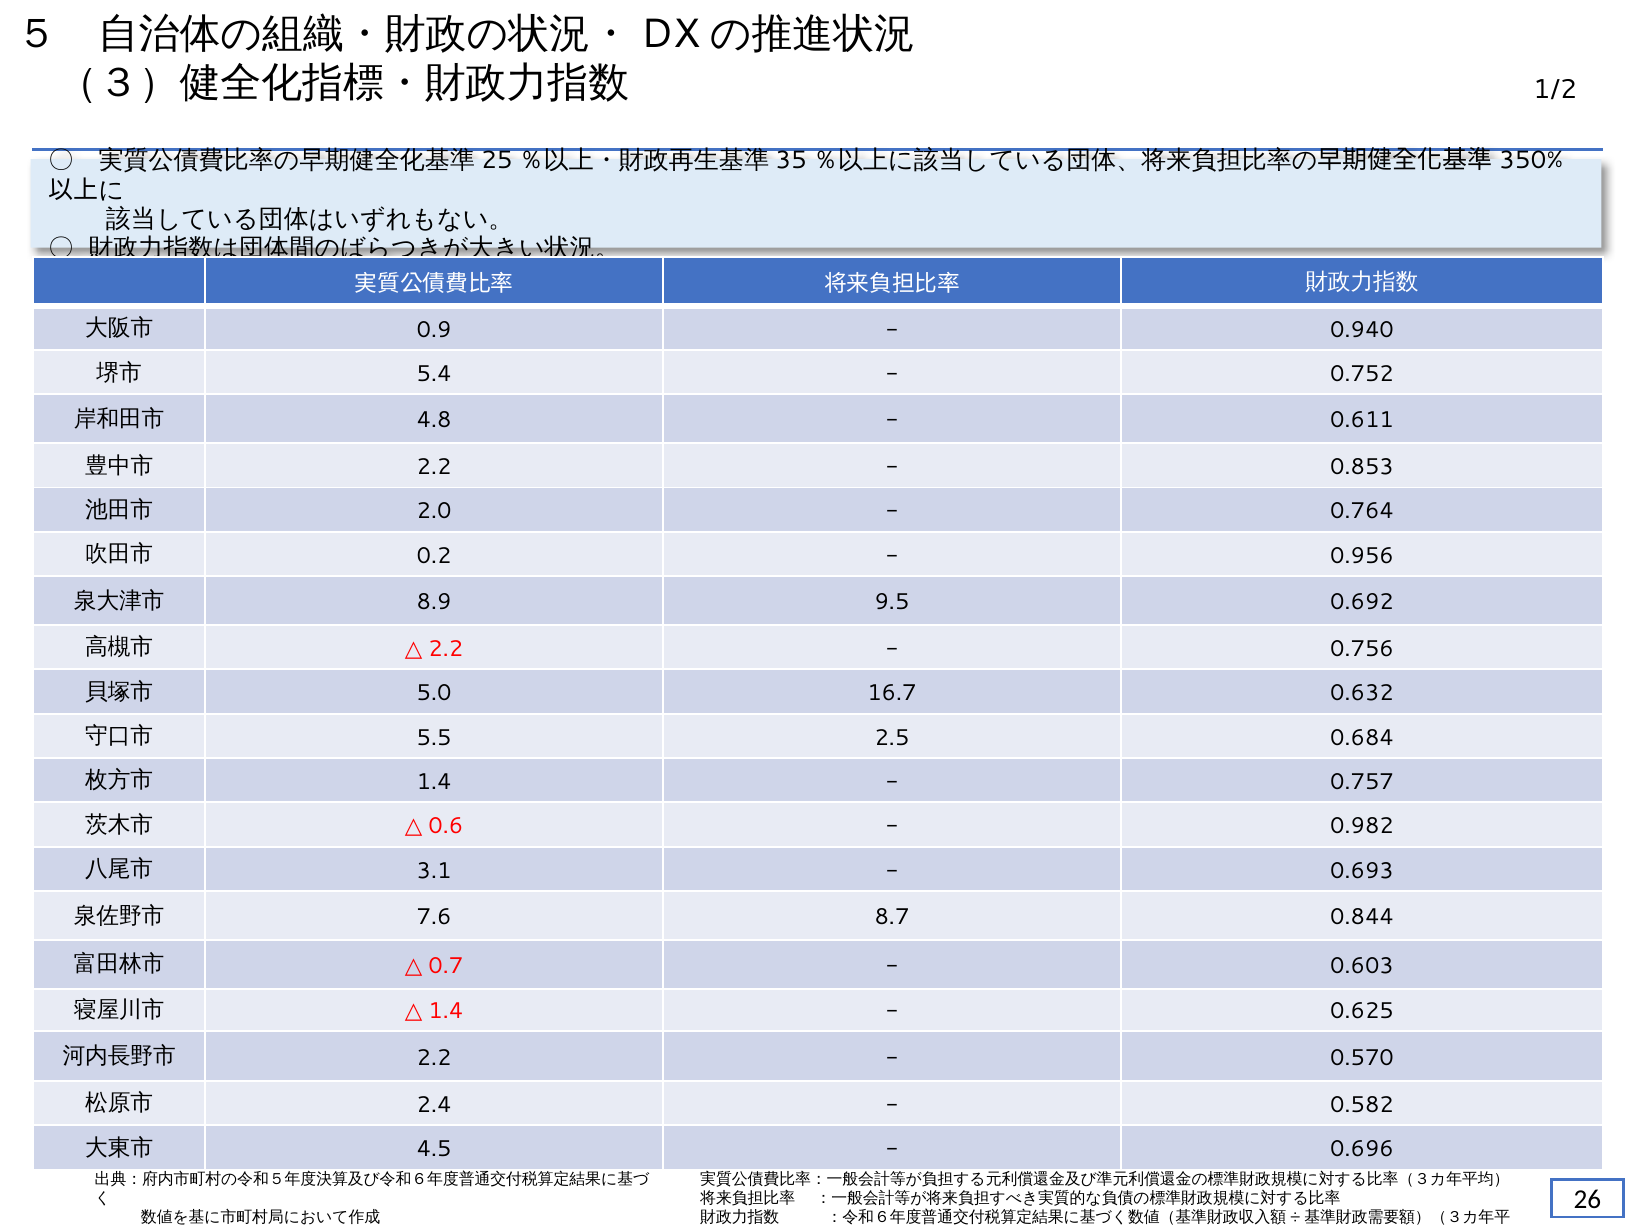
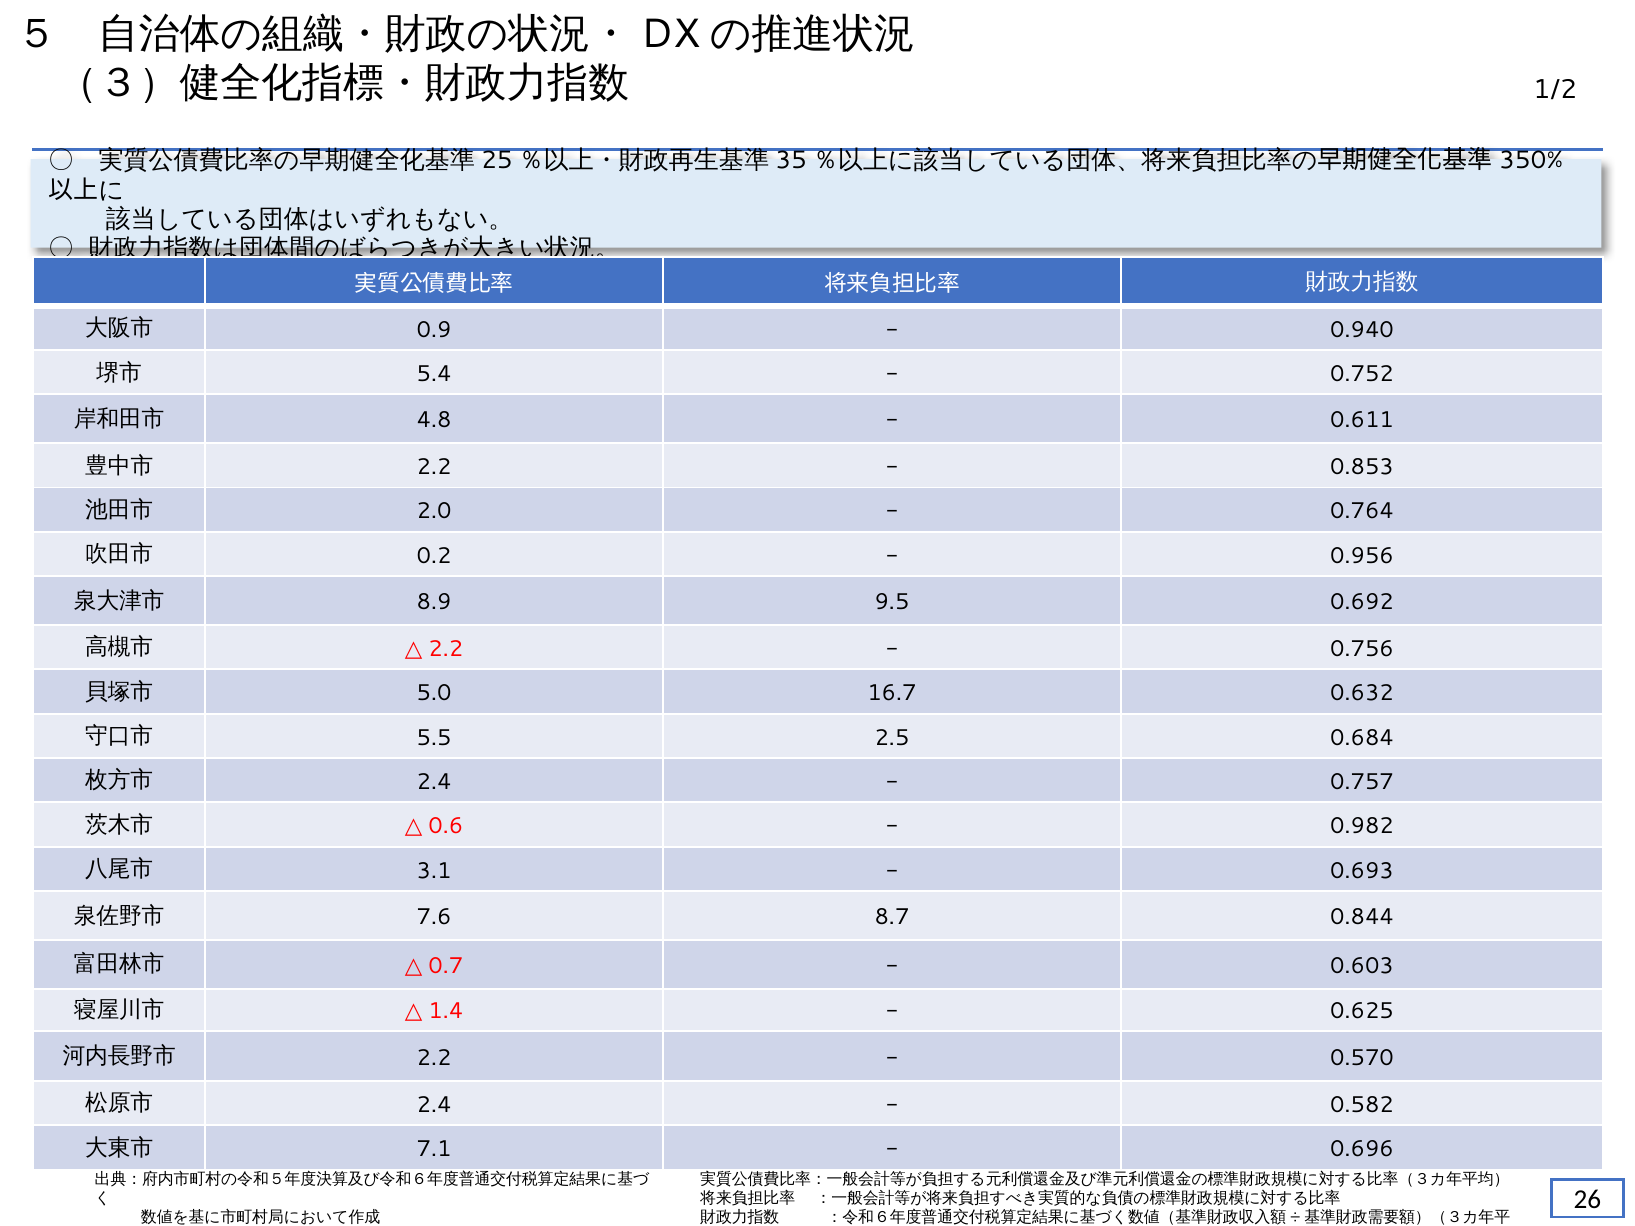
1.4: 1.4 -> 2.4 (434, 782)
4.5: 4.5 -> 7.1 (434, 1149)
